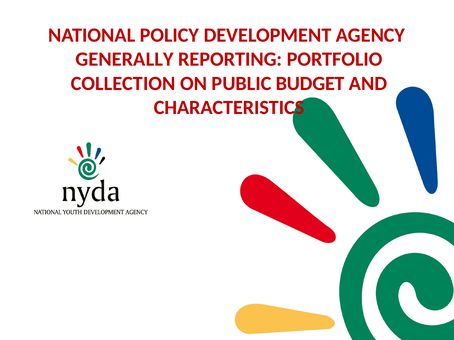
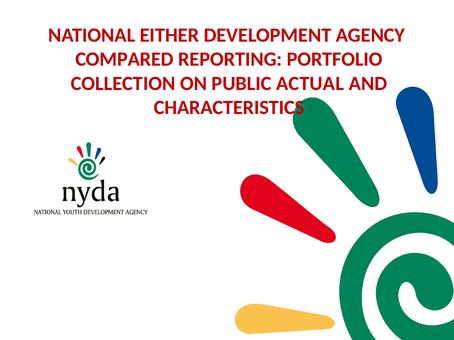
POLICY: POLICY -> EITHER (169, 35)
GENERALLY: GENERALLY -> COMPARED (125, 59)
BUDGET: BUDGET -> ACTUAL (310, 84)
